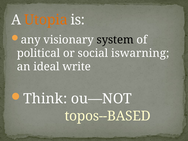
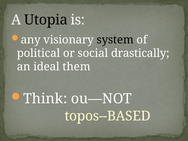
Utopia colour: orange -> black (46, 20)
iswarning: iswarning -> drastically (140, 53)
write: write -> them (77, 67)
